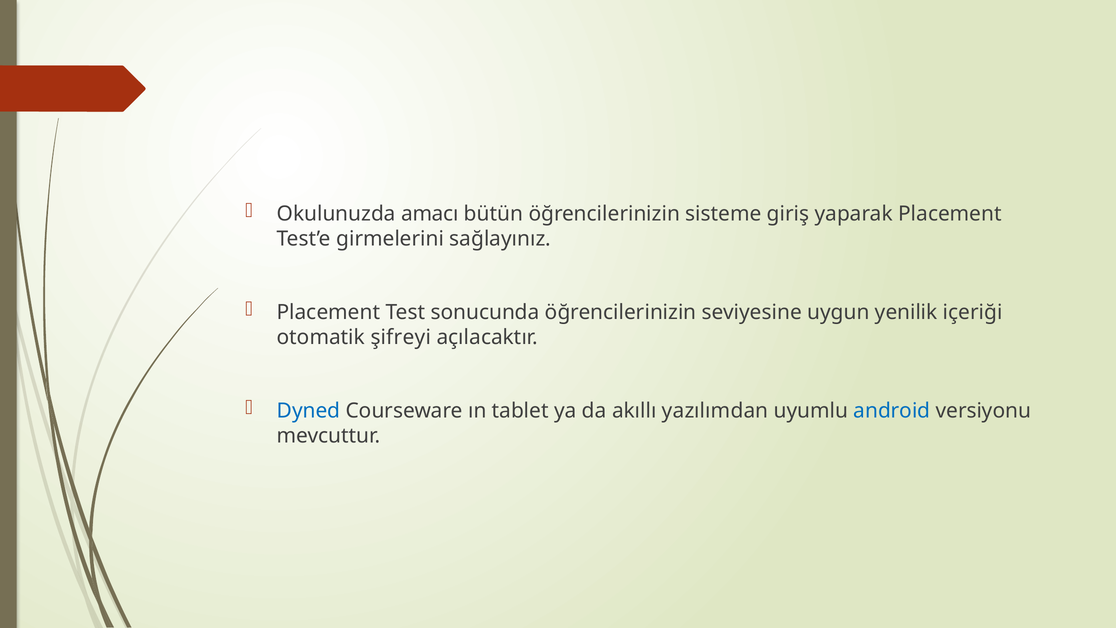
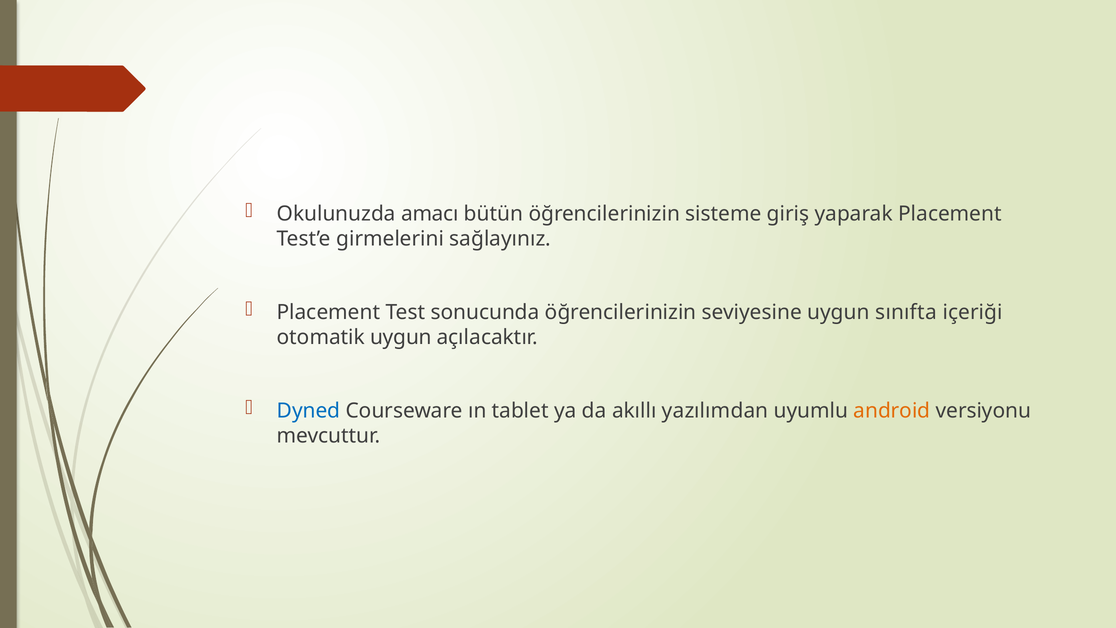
yenilik: yenilik -> sınıfta (906, 312)
otomatik şifreyi: şifreyi -> uygun (401, 337)
android colour: blue -> orange (892, 411)
